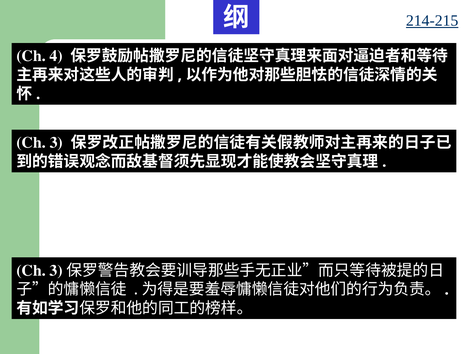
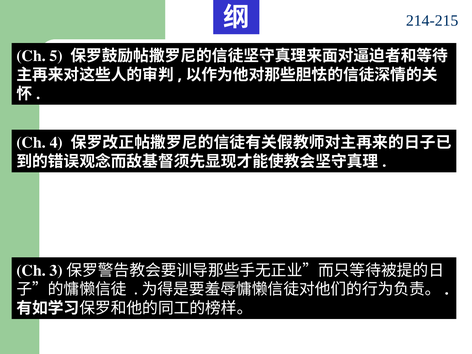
214-215 underline: present -> none (432, 21)
4: 4 -> 5 (56, 56)
3: 3 -> 4 (56, 143)
